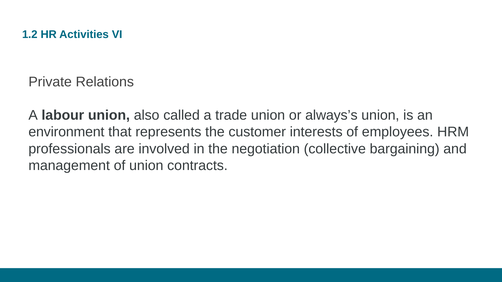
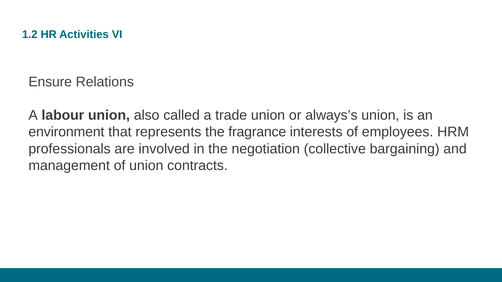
Private: Private -> Ensure (50, 82)
customer: customer -> fragrance (257, 132)
